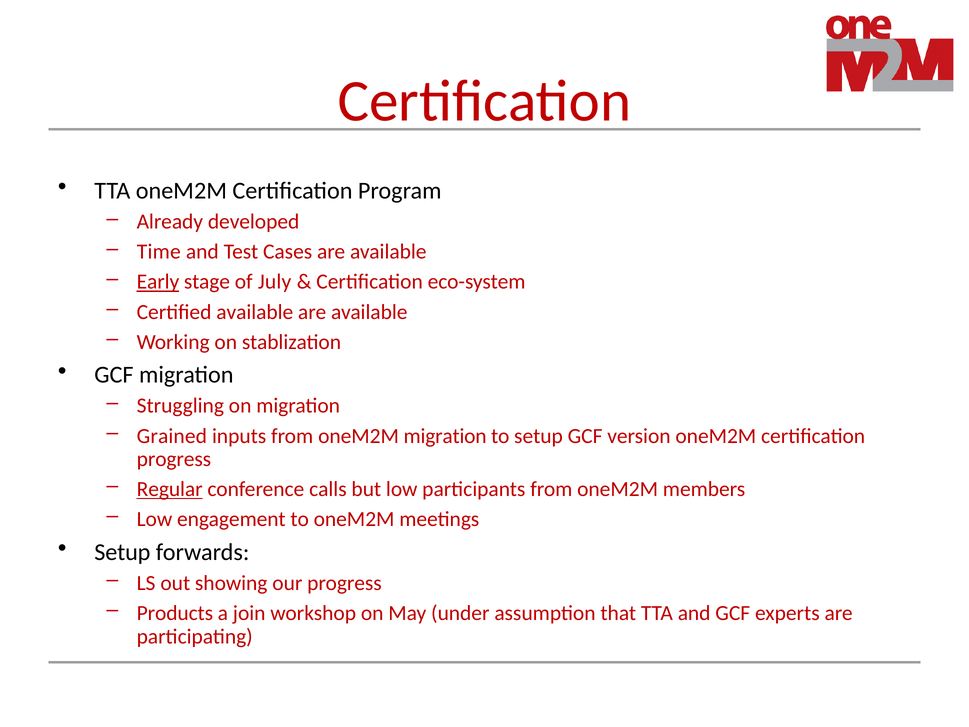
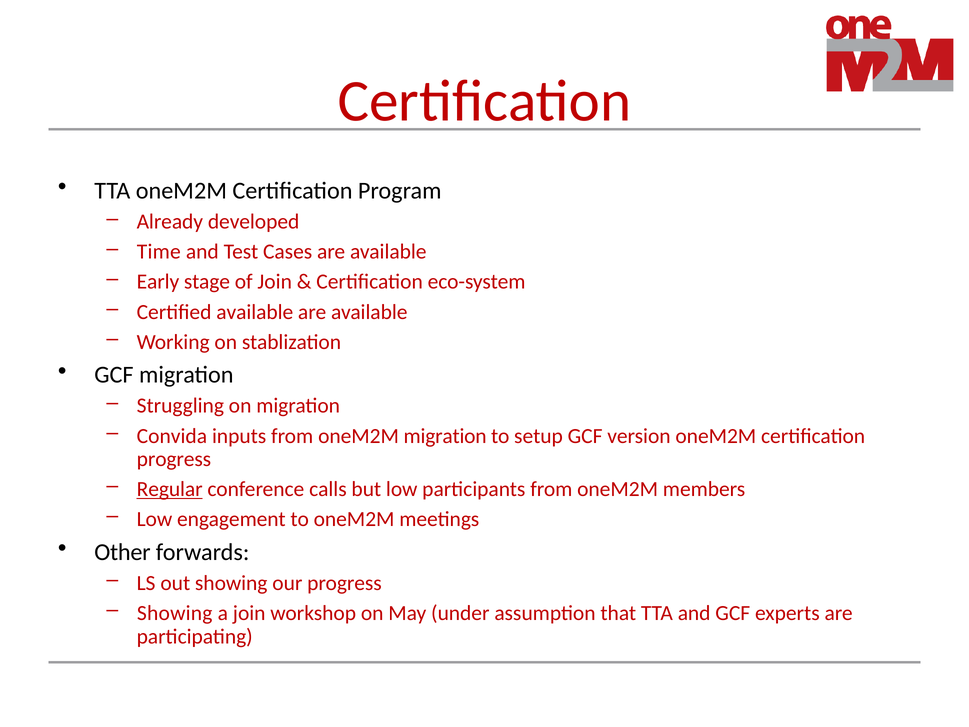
Early underline: present -> none (158, 282)
of July: July -> Join (275, 282)
Grained: Grained -> Convida (172, 436)
Setup: Setup -> Other (122, 552)
Products: Products -> Showing (175, 613)
